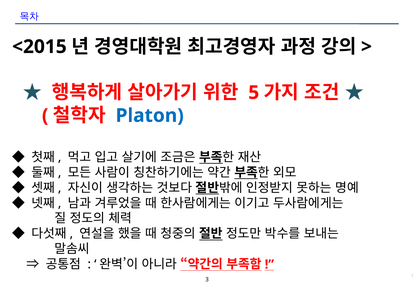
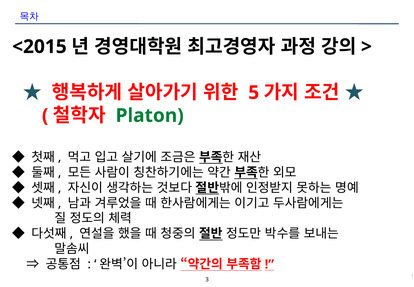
Platon colour: blue -> green (150, 115)
